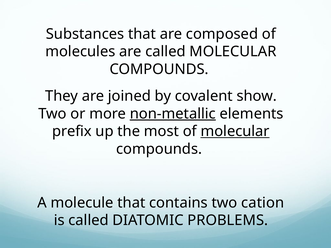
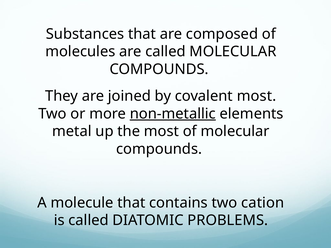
covalent show: show -> most (257, 96)
prefix: prefix -> metal (72, 131)
molecular underline: present -> none (235, 131)
